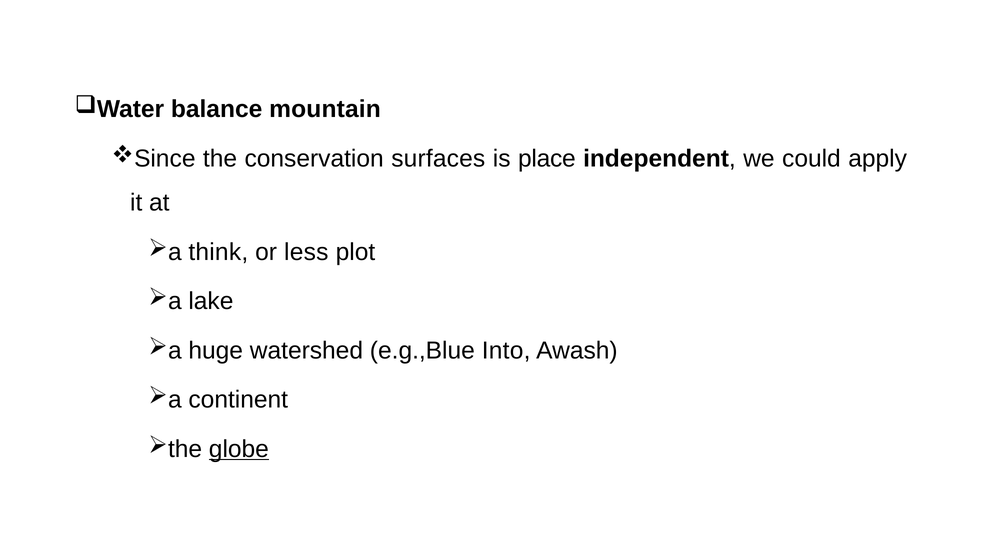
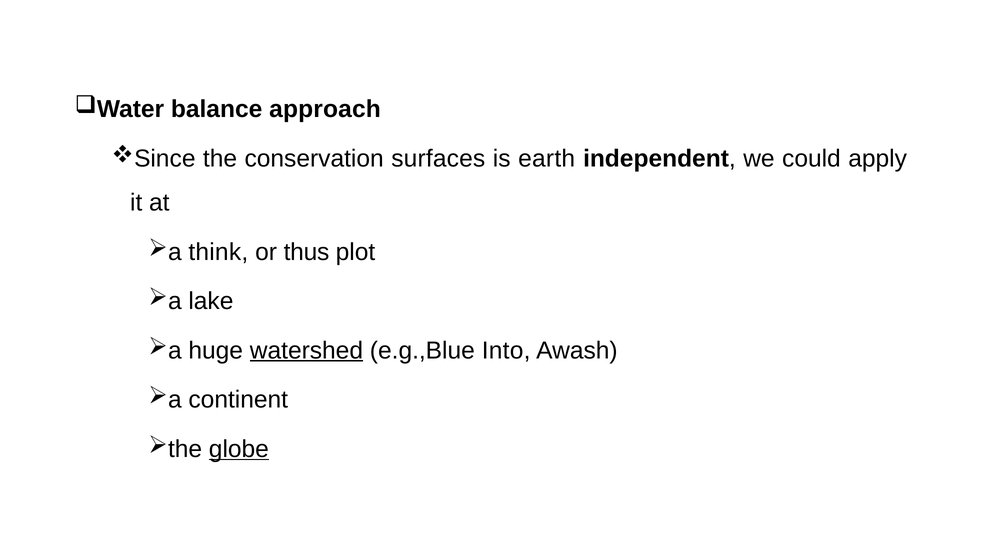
mountain: mountain -> approach (325, 109)
place: place -> earth (547, 159)
less: less -> thus (307, 252)
watershed underline: none -> present (306, 351)
